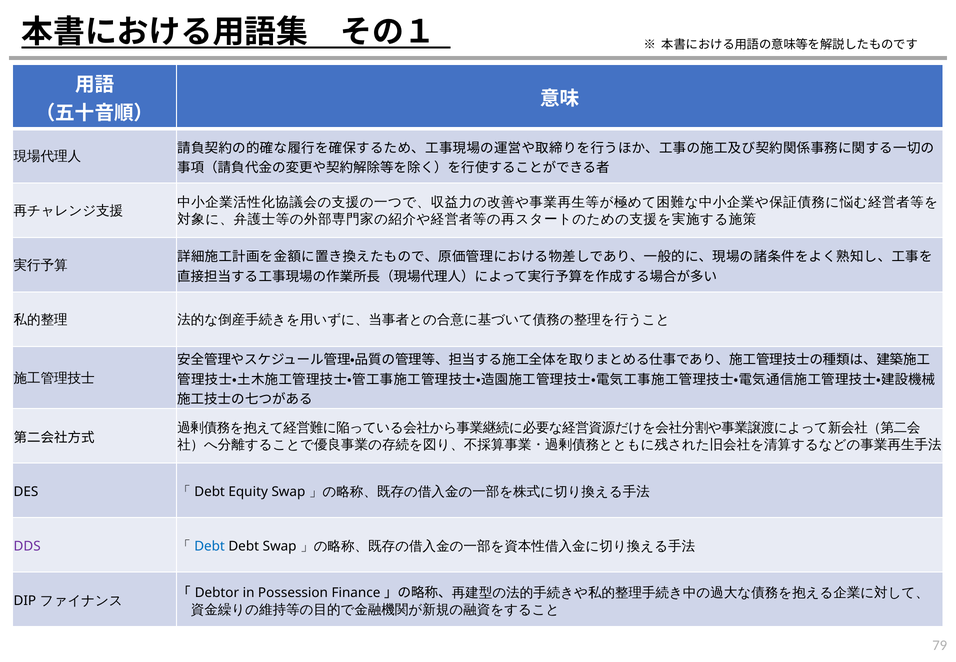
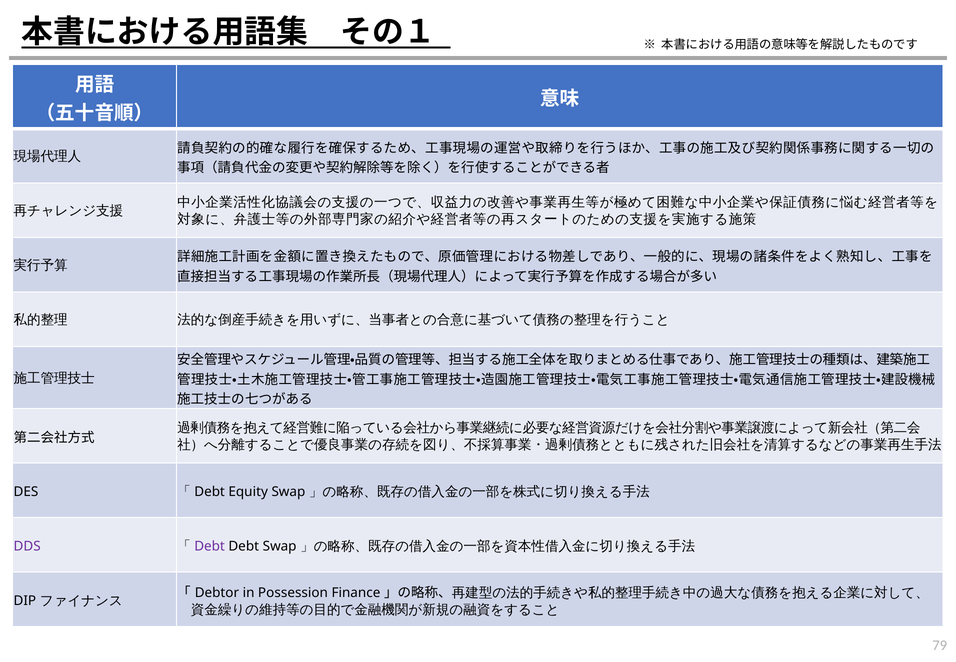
Debt colour: blue -> purple (210, 546)
